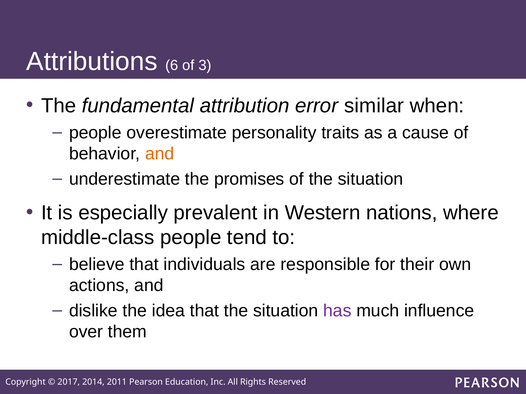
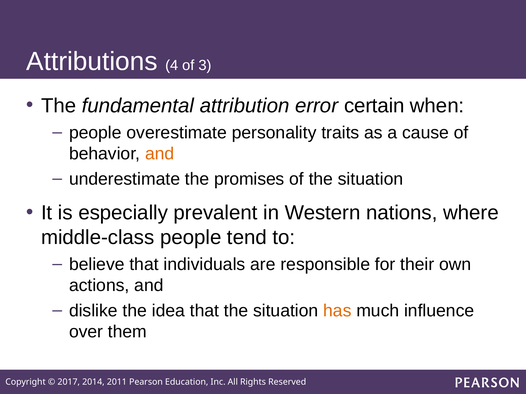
6: 6 -> 4 (172, 65)
similar: similar -> certain (374, 106)
has colour: purple -> orange (337, 311)
